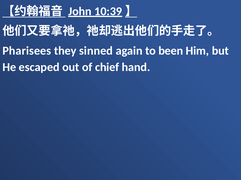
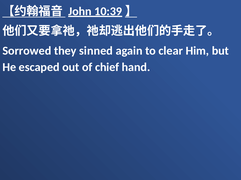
Pharisees: Pharisees -> Sorrowed (27, 51)
been: been -> clear (171, 51)
